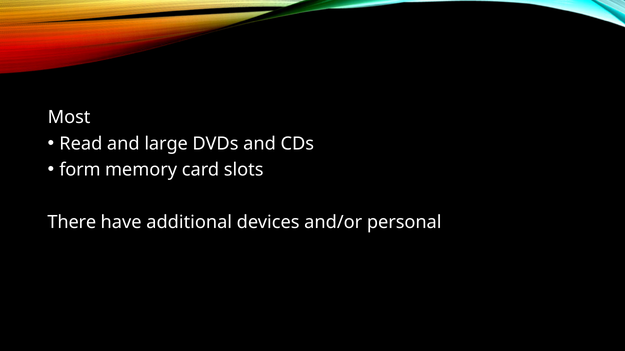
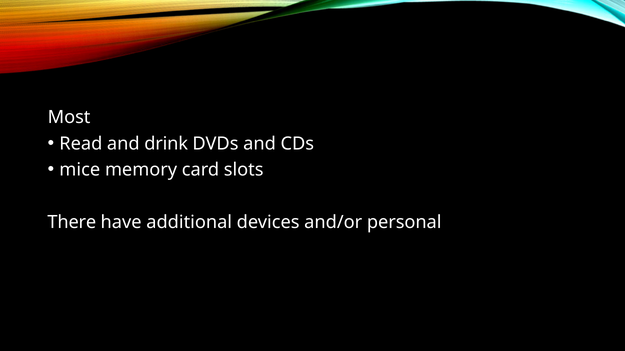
large: large -> drink (166, 144)
form: form -> mice (80, 170)
